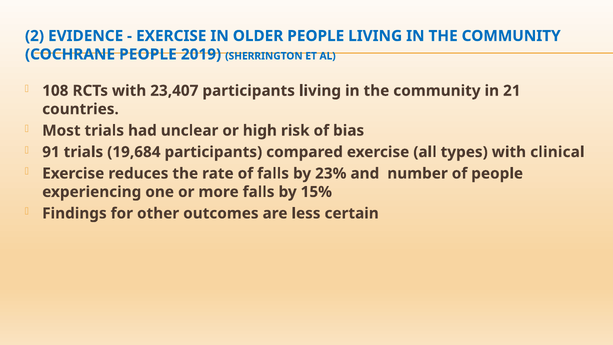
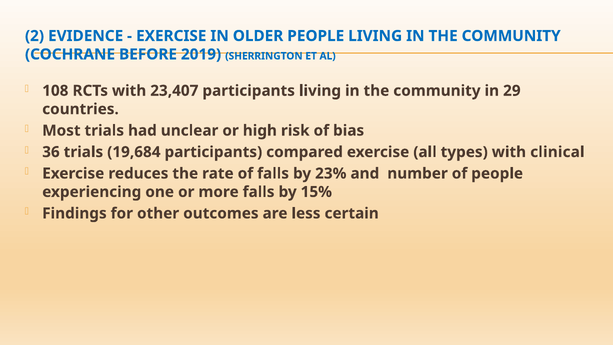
COCHRANE PEOPLE: PEOPLE -> BEFORE (148, 54)
21: 21 -> 29 (512, 91)
91: 91 -> 36 (51, 152)
